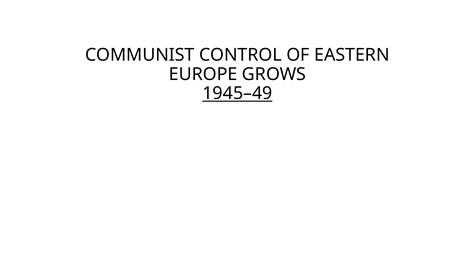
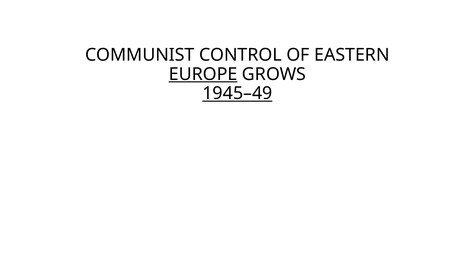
EUROPE underline: none -> present (203, 74)
